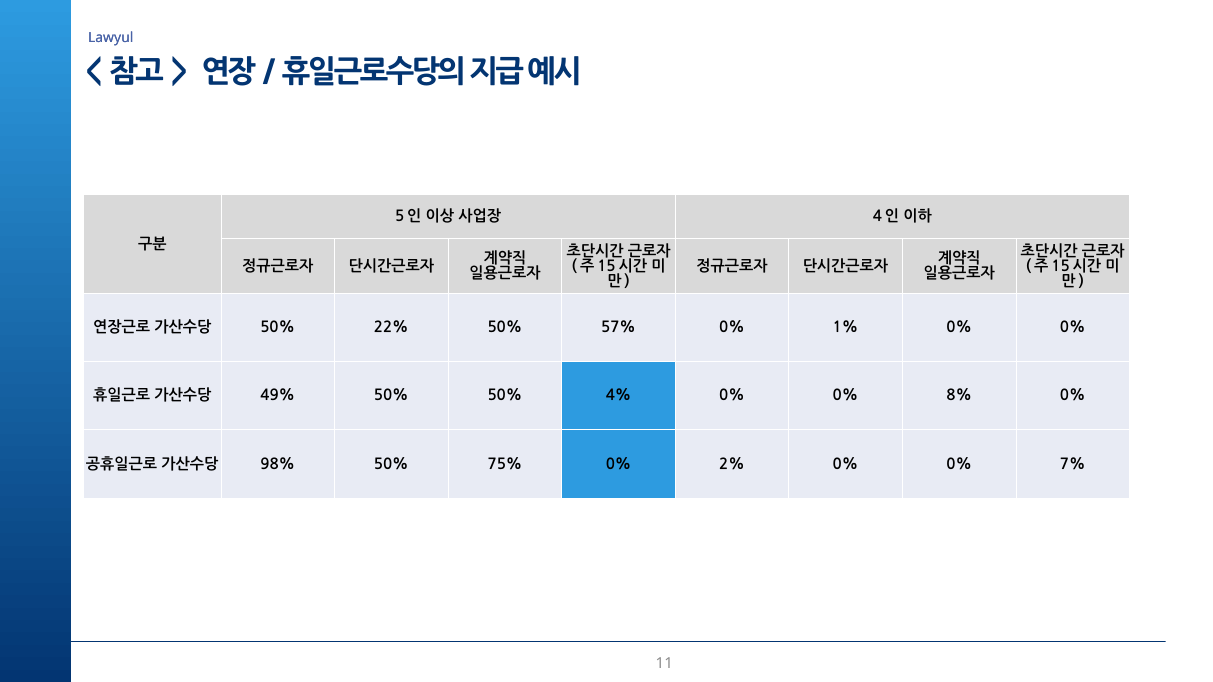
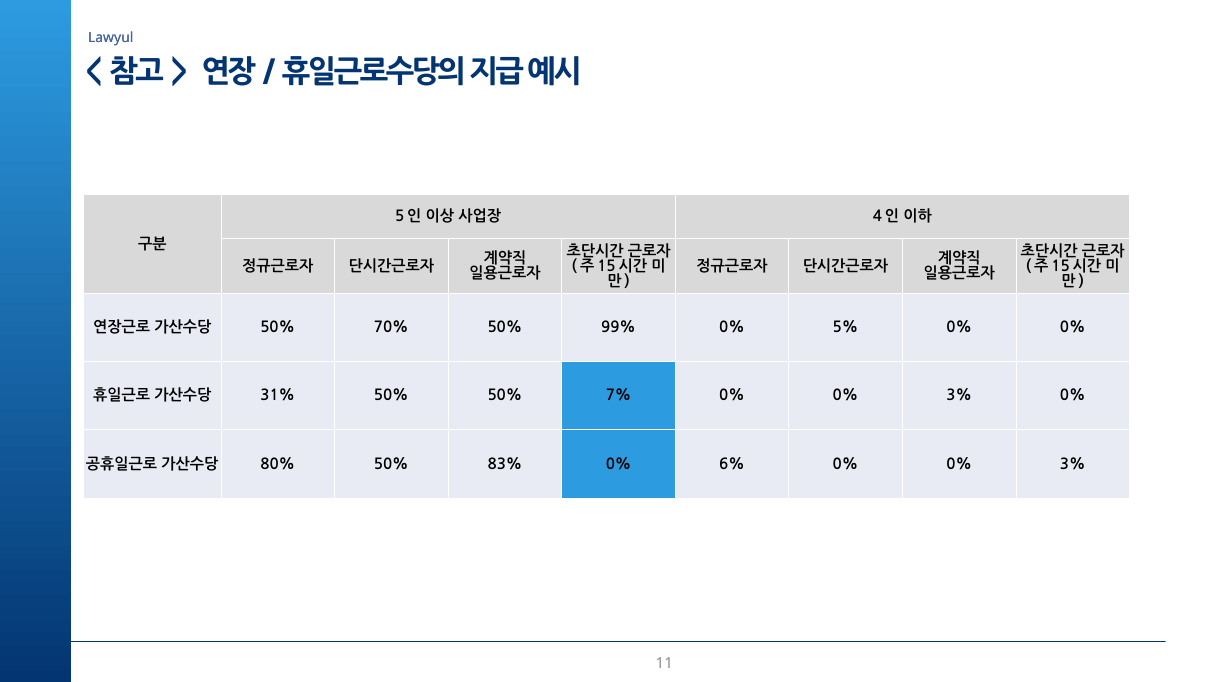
22%: 22% -> 70% (391, 328)
57%: 57% -> 99% (619, 328)
1%: 1% -> 5% (846, 328)
49%: 49% -> 31% (278, 396)
4%: 4% -> 7% (619, 396)
8%: 8% -> 3% (959, 396)
98%: 98% -> 80% (278, 464)
75%: 75% -> 83% (505, 464)
2%: 2% -> 6% (732, 464)
7%: 7% -> 3% (1073, 464)
